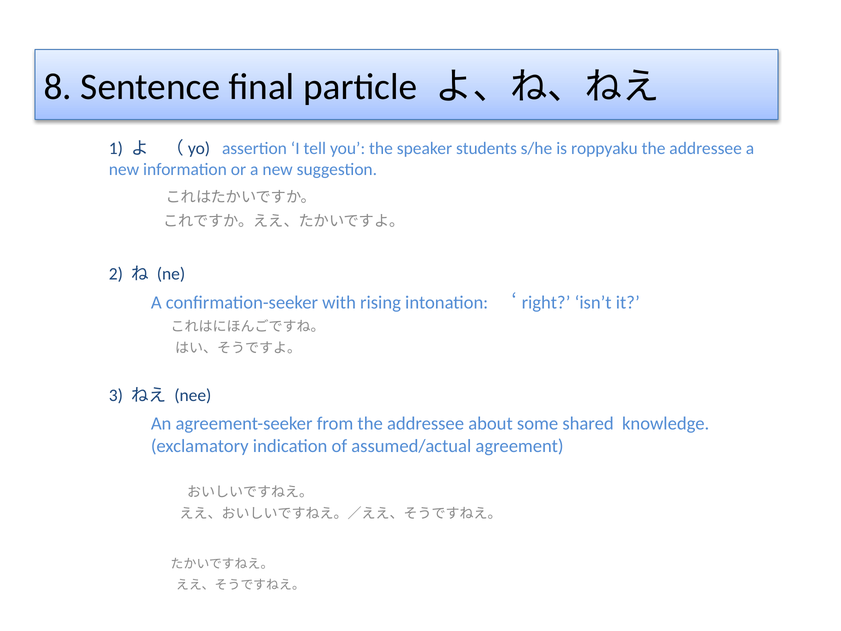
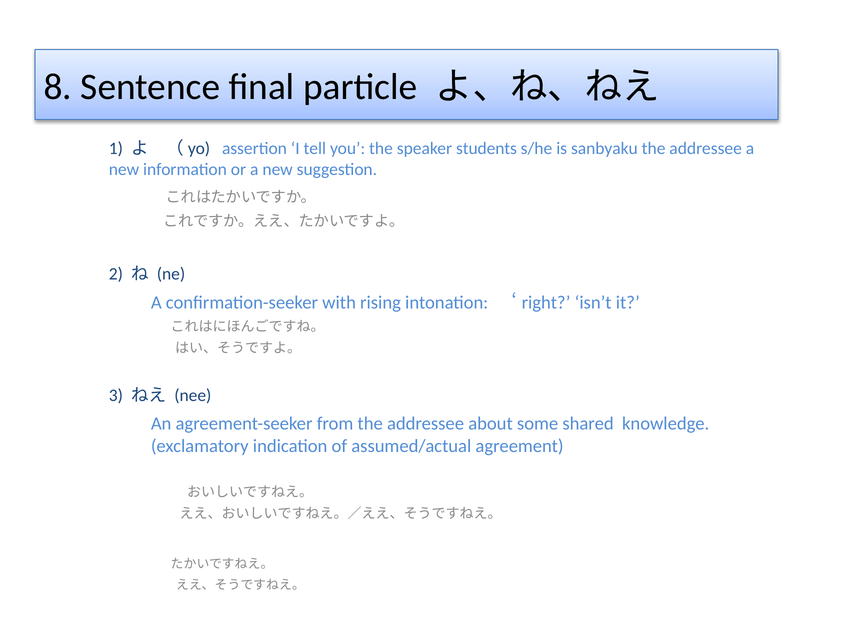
roppyaku: roppyaku -> sanbyaku (604, 148)
